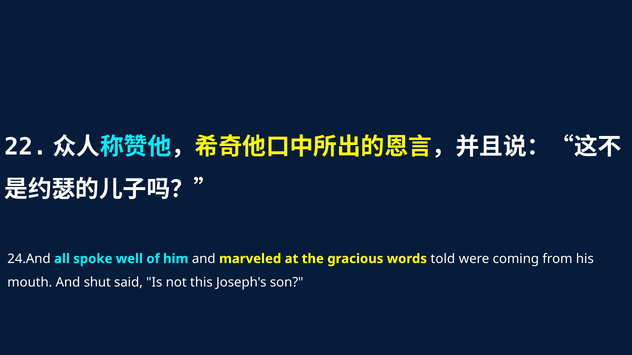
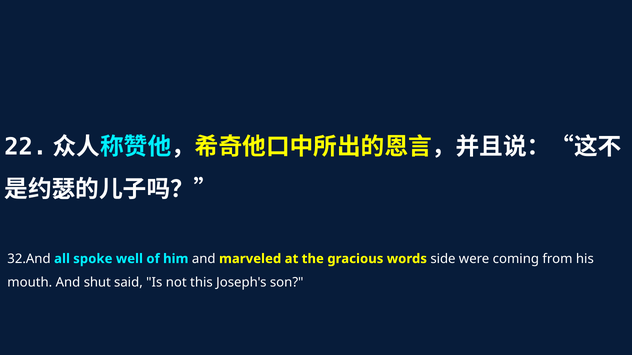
24.And: 24.And -> 32.And (29, 259)
told: told -> side (443, 259)
